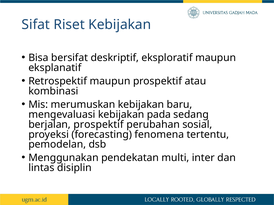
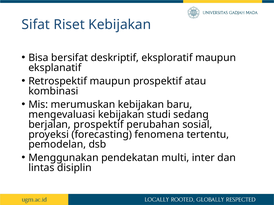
pada: pada -> studi (159, 115)
